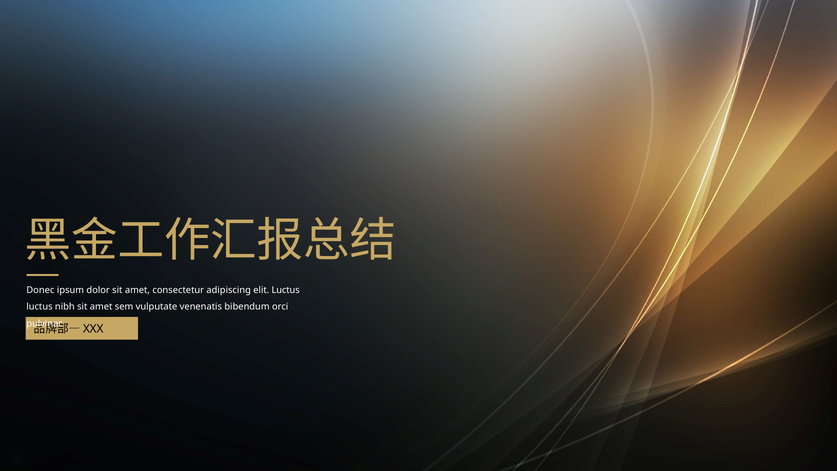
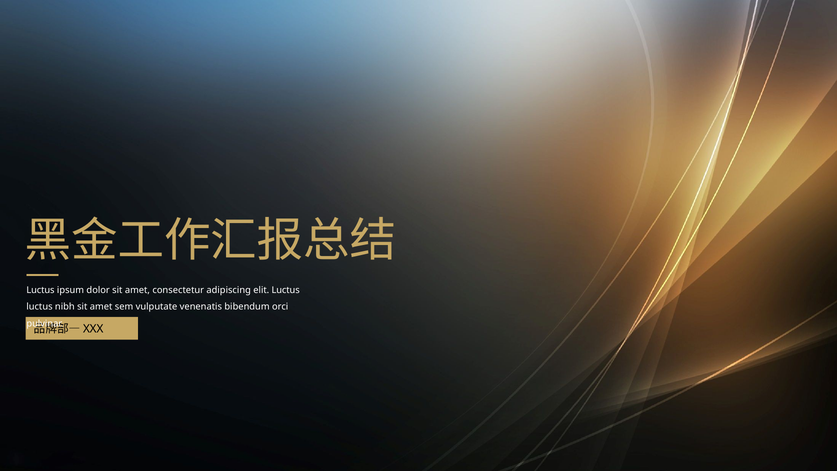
Donec: Donec -> Luctus (40, 290)
